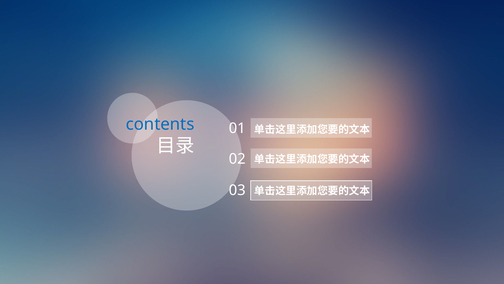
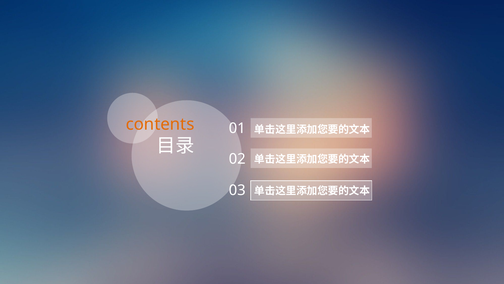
contents colour: blue -> orange (160, 124)
